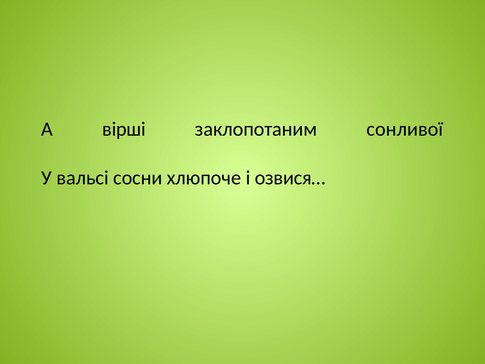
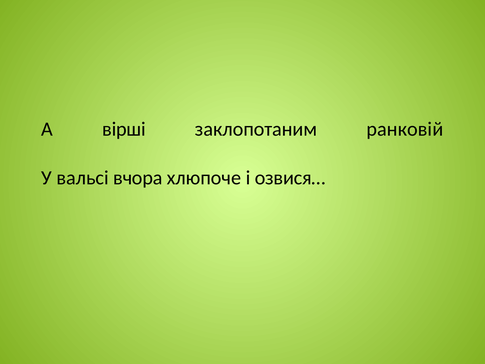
сонливої: сонливої -> ранковій (405, 129)
сосни: сосни -> вчора (138, 178)
